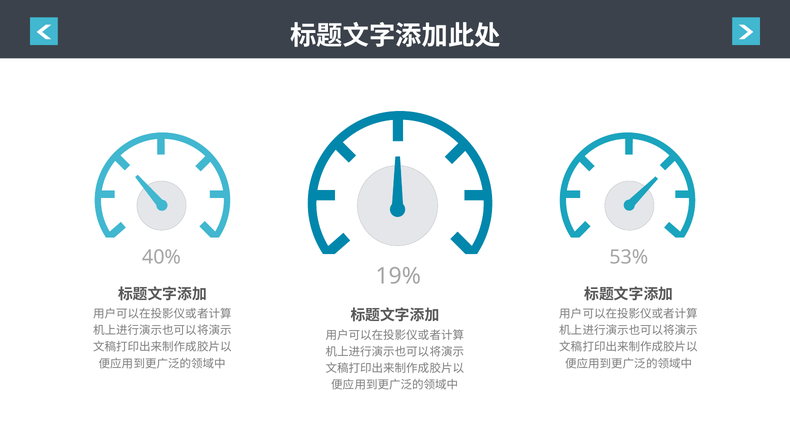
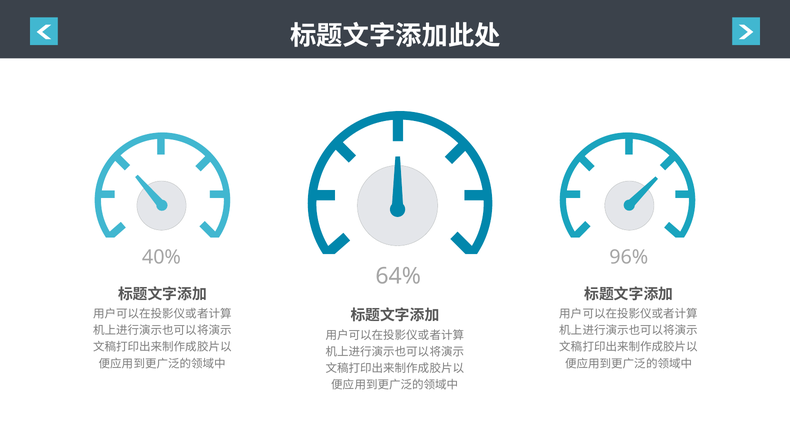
53%: 53% -> 96% (629, 257)
19%: 19% -> 64% (398, 277)
